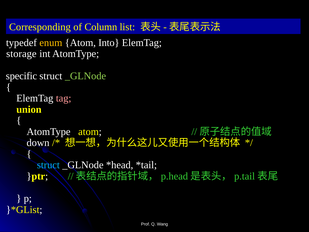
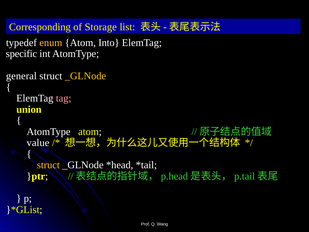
Column: Column -> Storage (101, 27)
storage: storage -> specific (21, 54)
specific: specific -> general (21, 76)
_GLNode colour: light green -> yellow (85, 76)
down: down -> value (38, 143)
struct colour: light blue -> yellow (48, 165)
